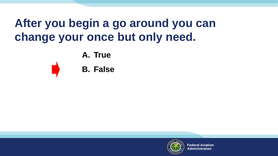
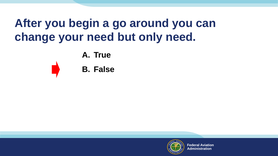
your once: once -> need (101, 37)
